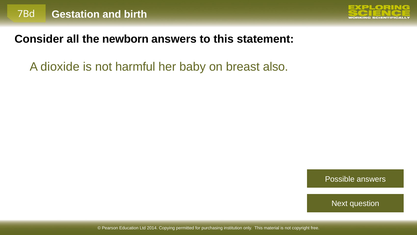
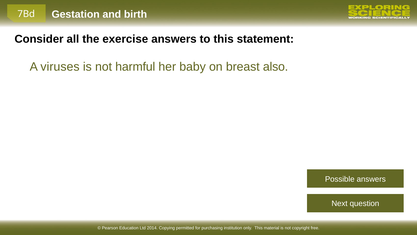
newborn: newborn -> exercise (125, 39)
dioxide: dioxide -> viruses (60, 67)
